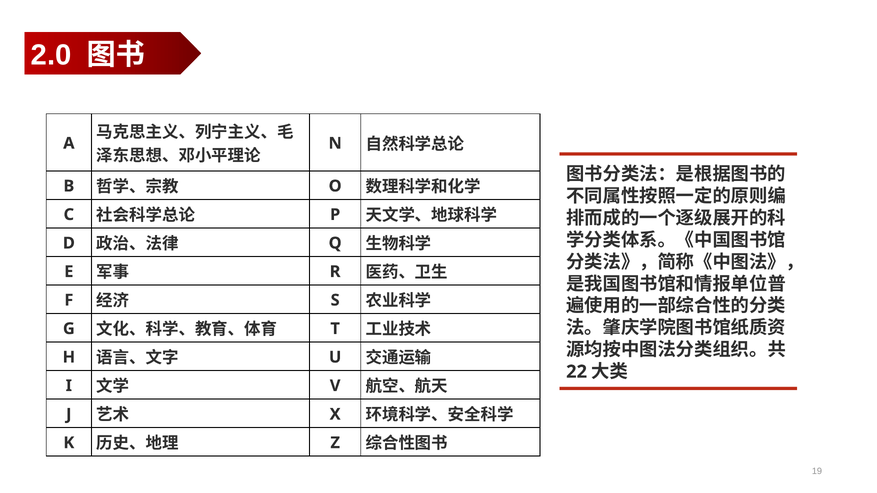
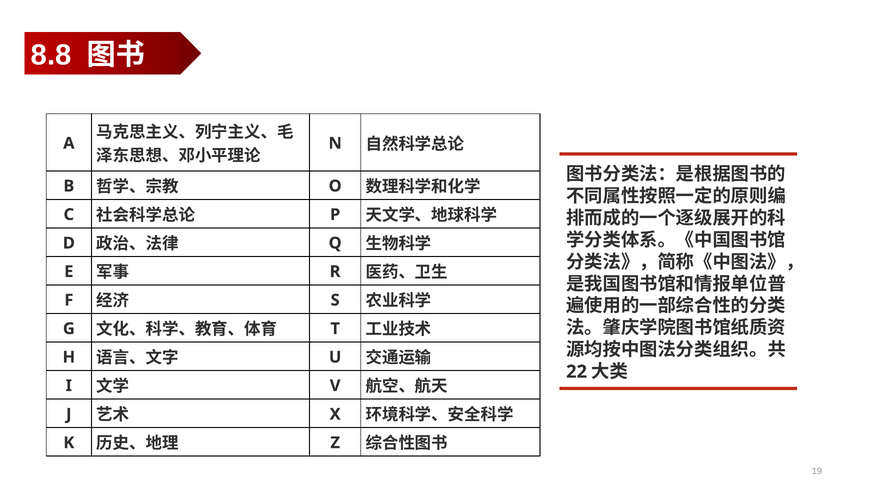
2.0: 2.0 -> 8.8 (51, 55)
